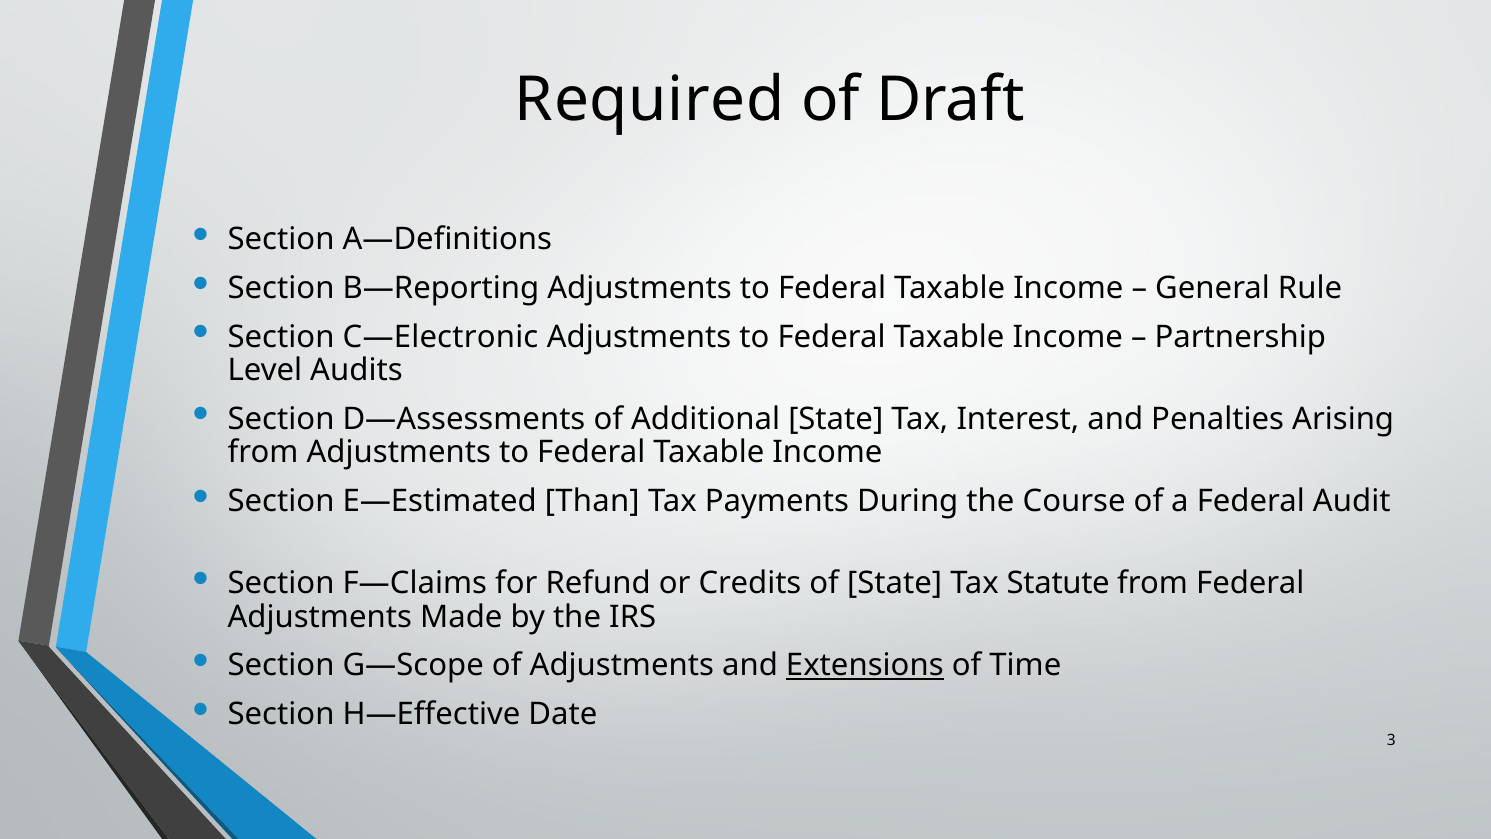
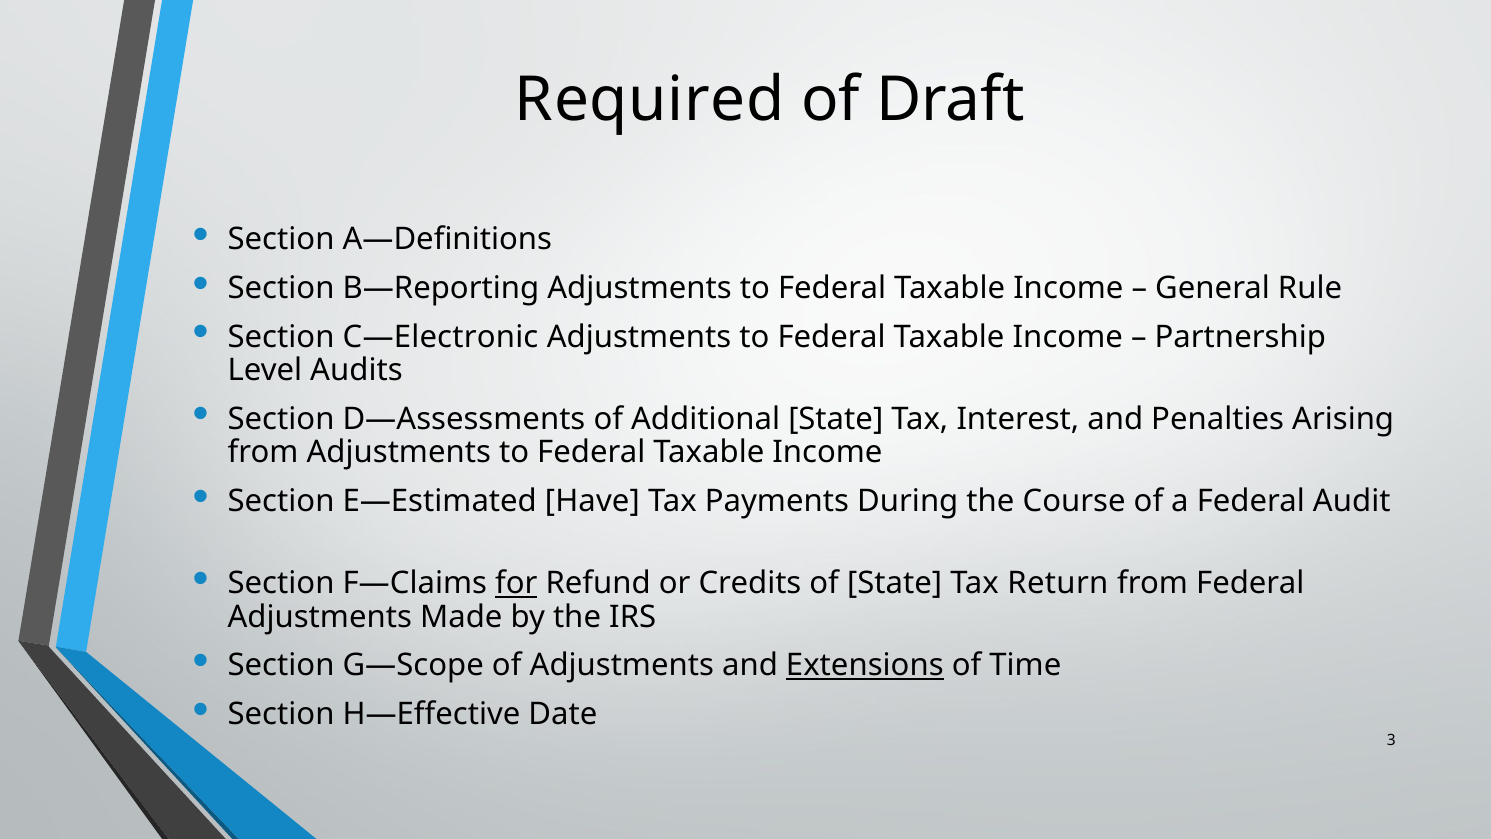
Than: Than -> Have (592, 501)
for underline: none -> present (516, 583)
Statute: Statute -> Return (1058, 583)
